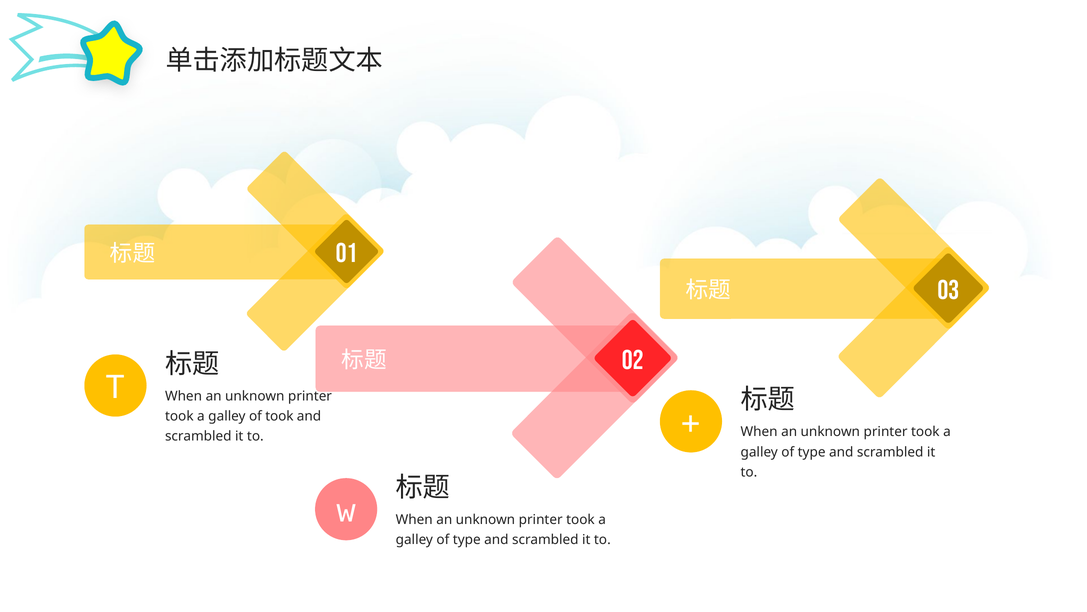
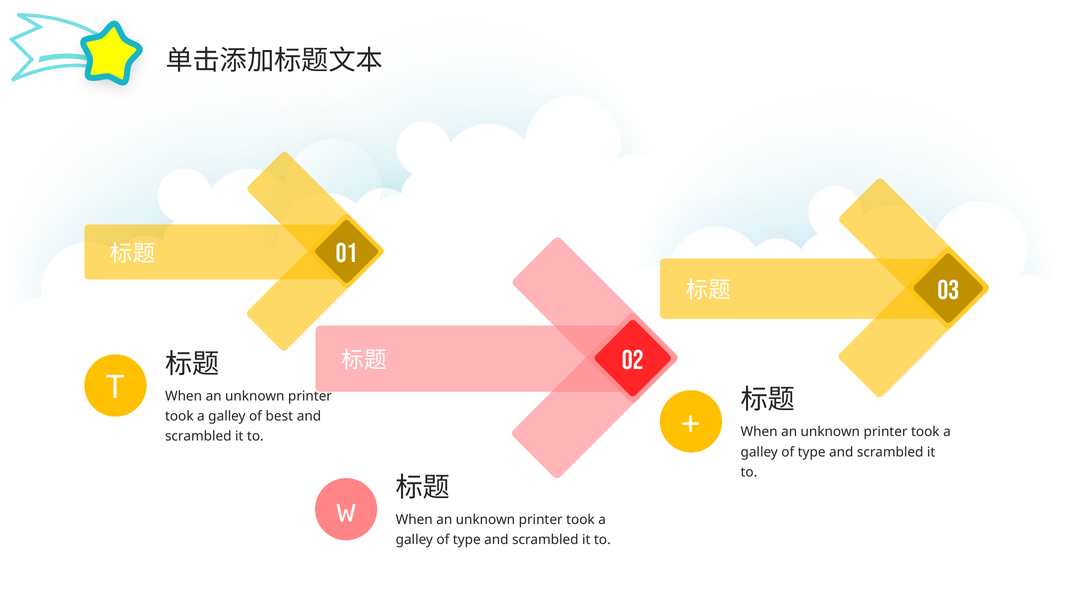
of took: took -> best (279, 416)
